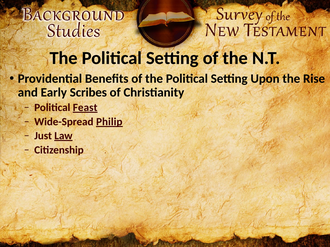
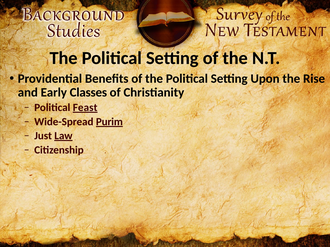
Scribes: Scribes -> Classes (88, 93)
Philip: Philip -> Purim (109, 122)
